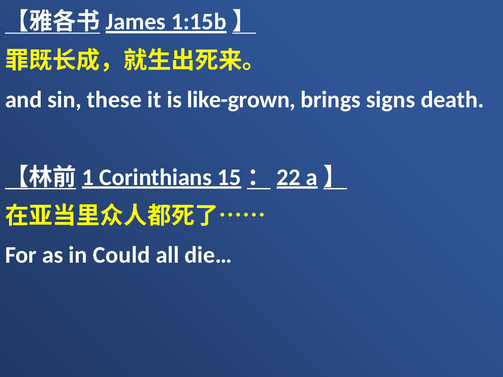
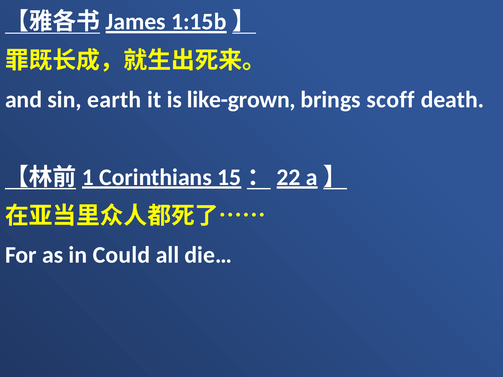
these: these -> earth (114, 100)
signs: signs -> scoff (391, 100)
